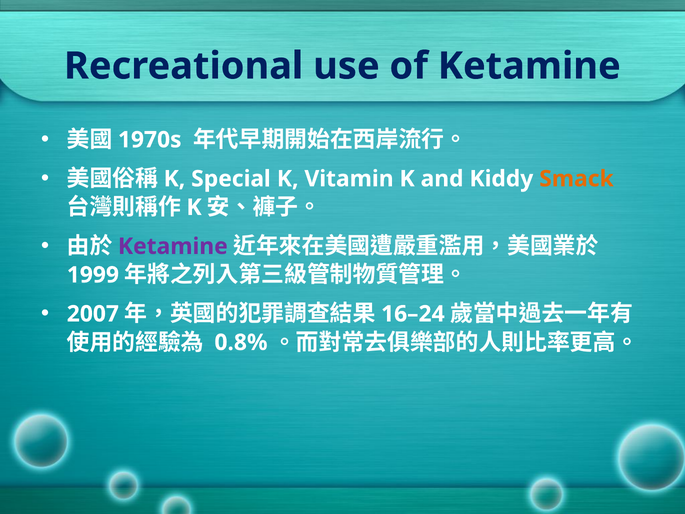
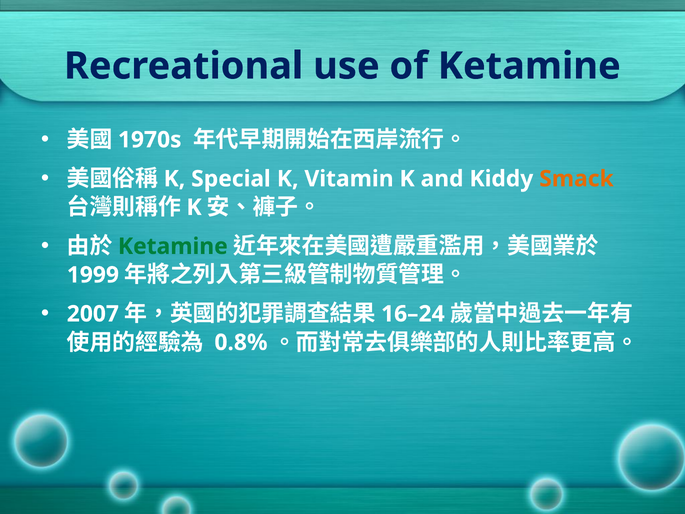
Ketamine colour: purple -> green (173, 246)
